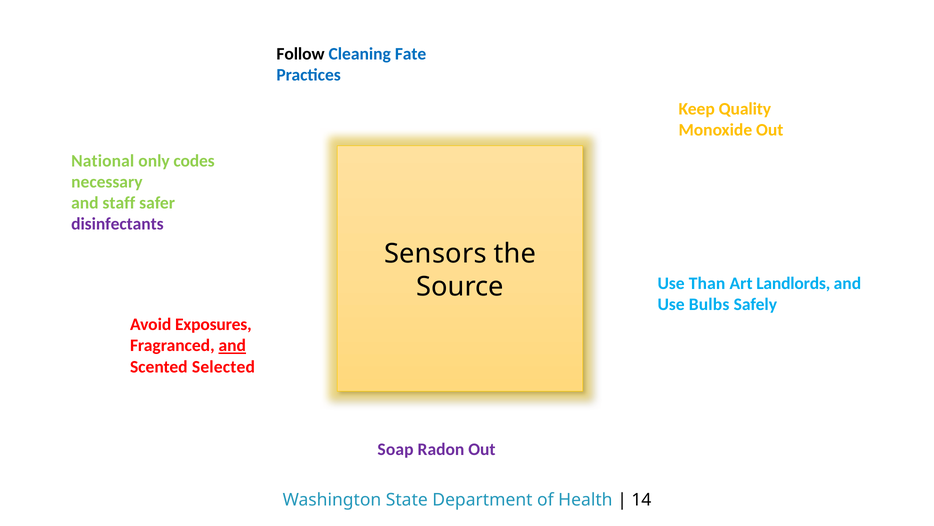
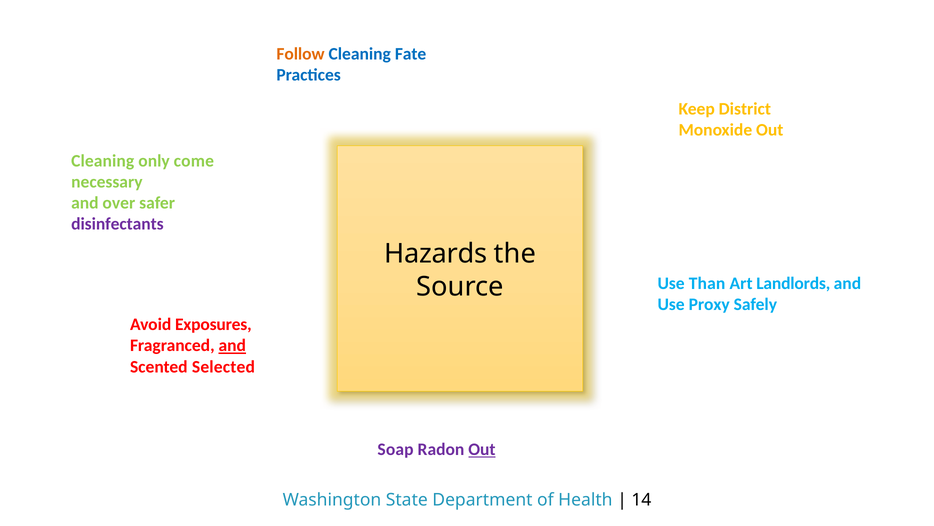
Follow colour: black -> orange (301, 54)
Quality: Quality -> District (745, 109)
National: National -> Cleaning (103, 161)
codes: codes -> come (194, 161)
staff: staff -> over (119, 203)
Sensors: Sensors -> Hazards (436, 254)
Bulbs: Bulbs -> Proxy (709, 304)
Out underline: none -> present (482, 449)
